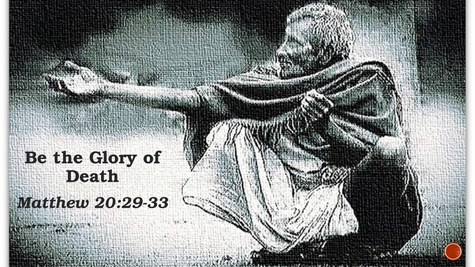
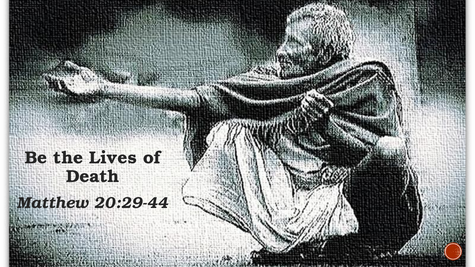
Glory: Glory -> Lives (113, 158)
20:29-33: 20:29-33 -> 20:29-44 (131, 203)
